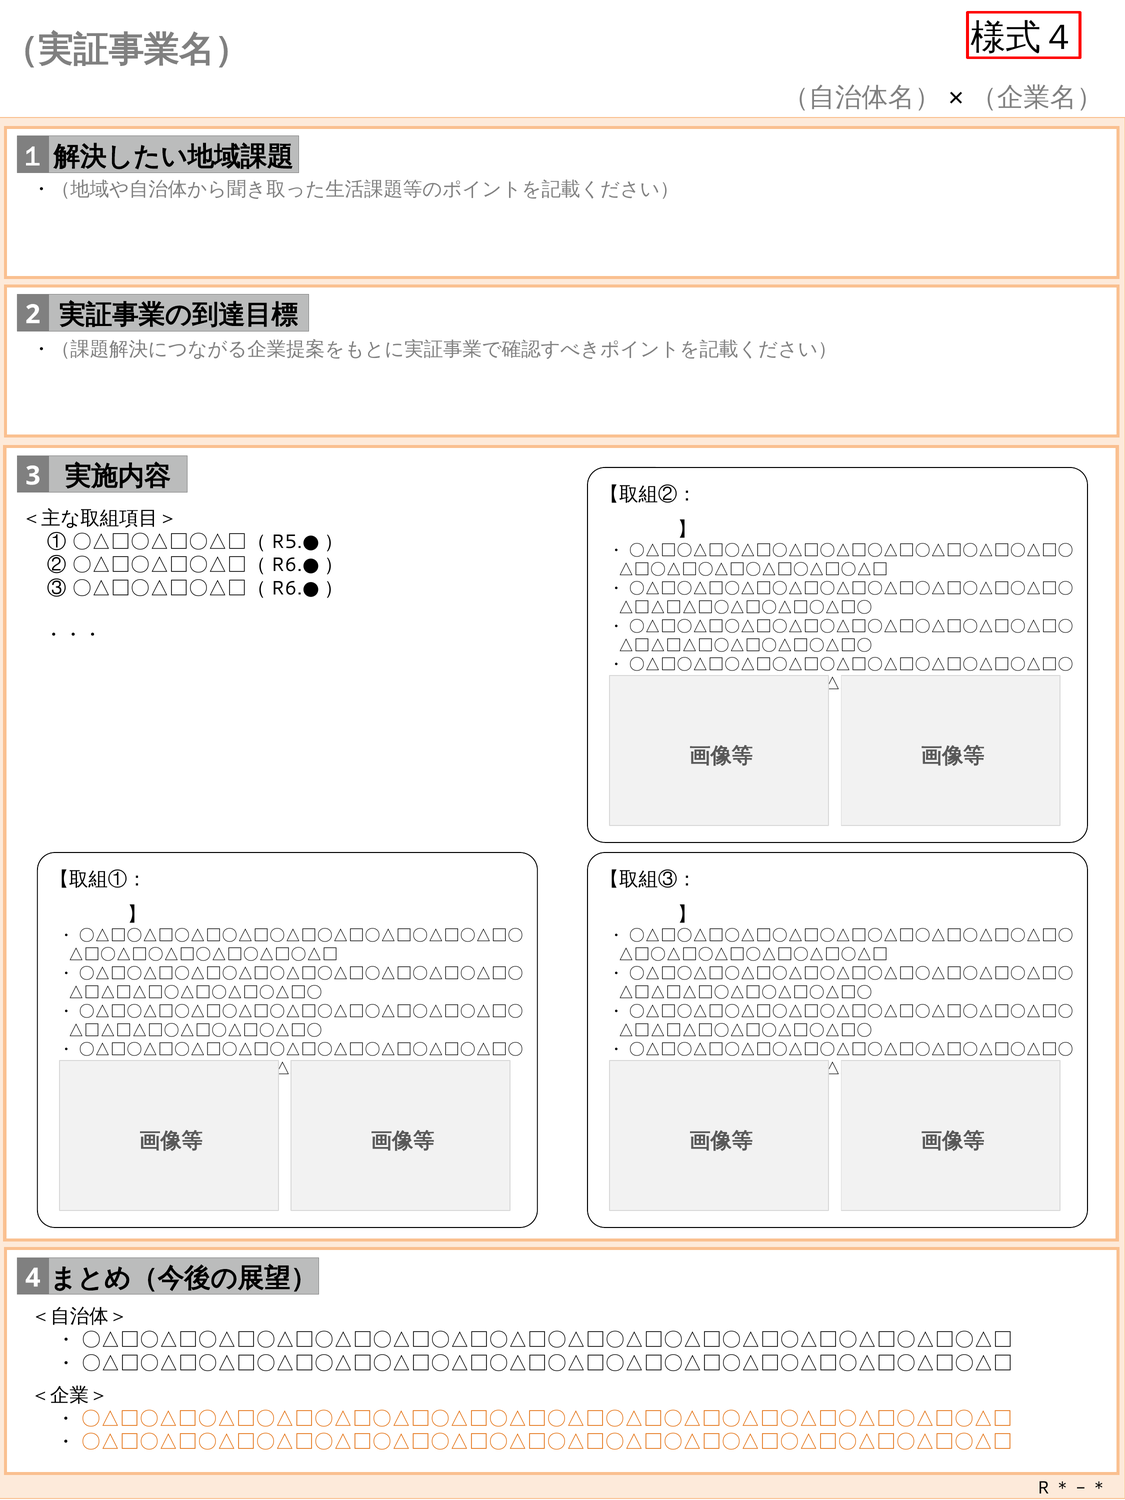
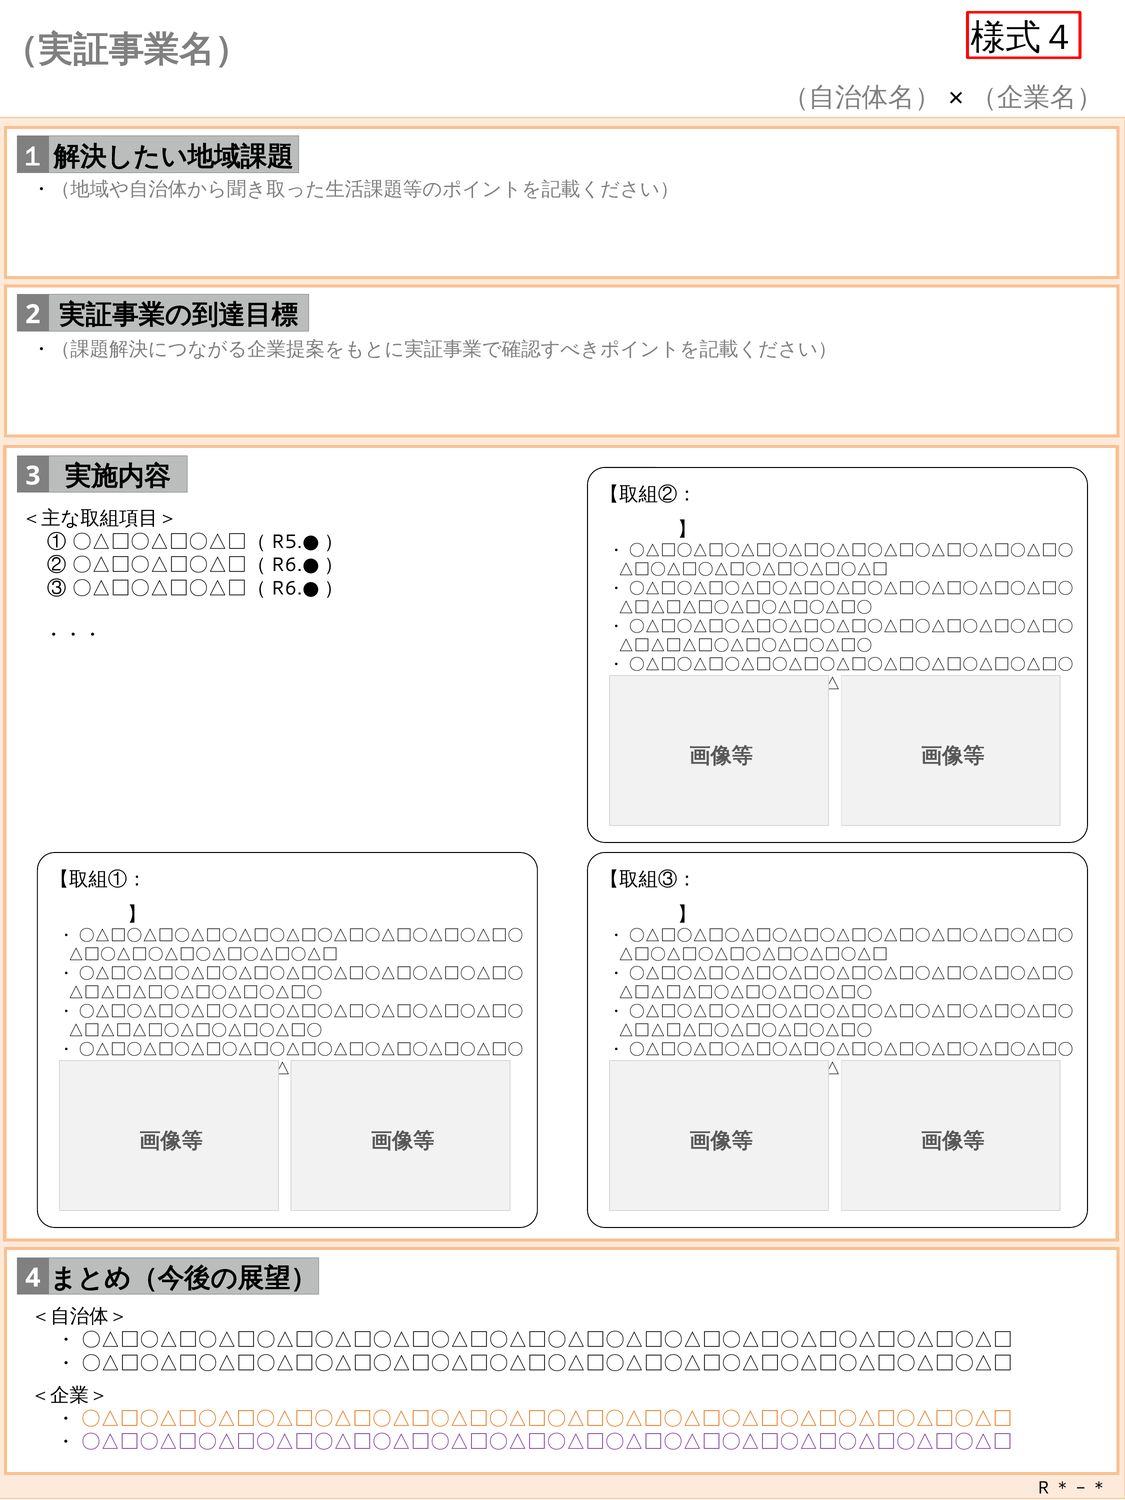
〇△□〇△□〇△□〇△□〇△□〇△□〇△□〇△□〇△□〇△□〇△□〇△□〇△□〇△□〇△□〇△□ colour: orange -> purple (547, 1442)
